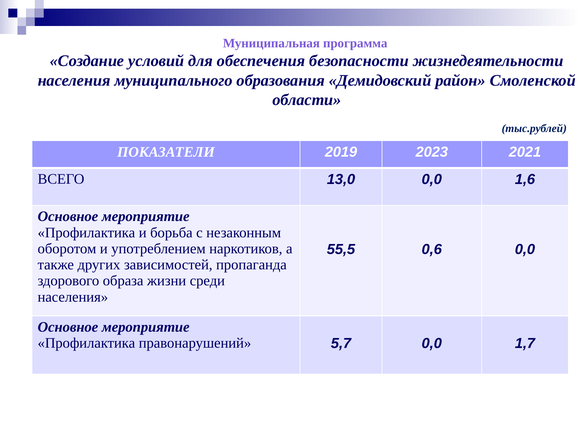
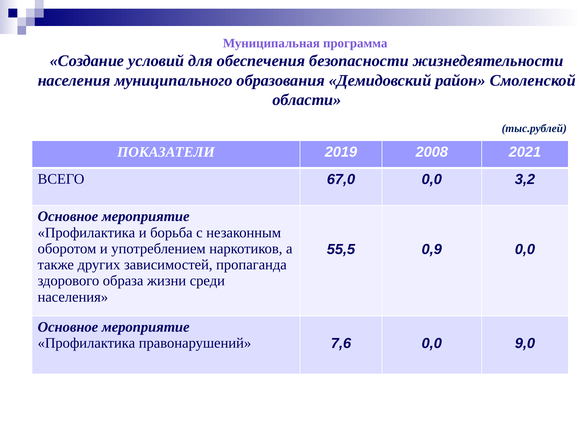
2023: 2023 -> 2008 (432, 152)
13,0: 13,0 -> 67,0 (341, 180)
1,6: 1,6 -> 3,2 (525, 180)
0,6: 0,6 -> 0,9 (432, 249)
5,7: 5,7 -> 7,6 (341, 344)
1,7: 1,7 -> 9,0 (525, 344)
